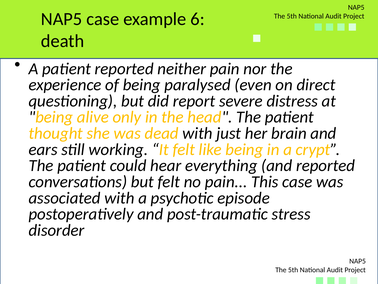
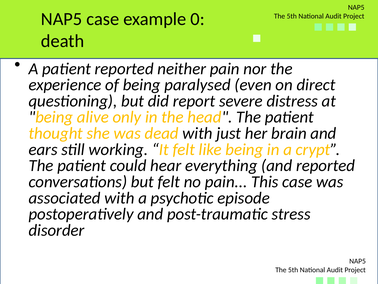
6: 6 -> 0 (198, 19)
